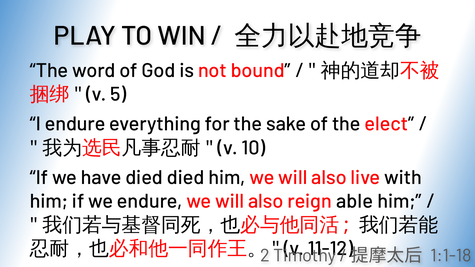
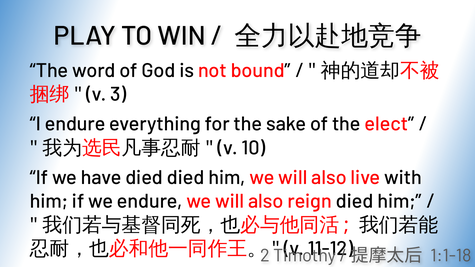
5: 5 -> 3 (118, 95)
reign able: able -> died (355, 201)
